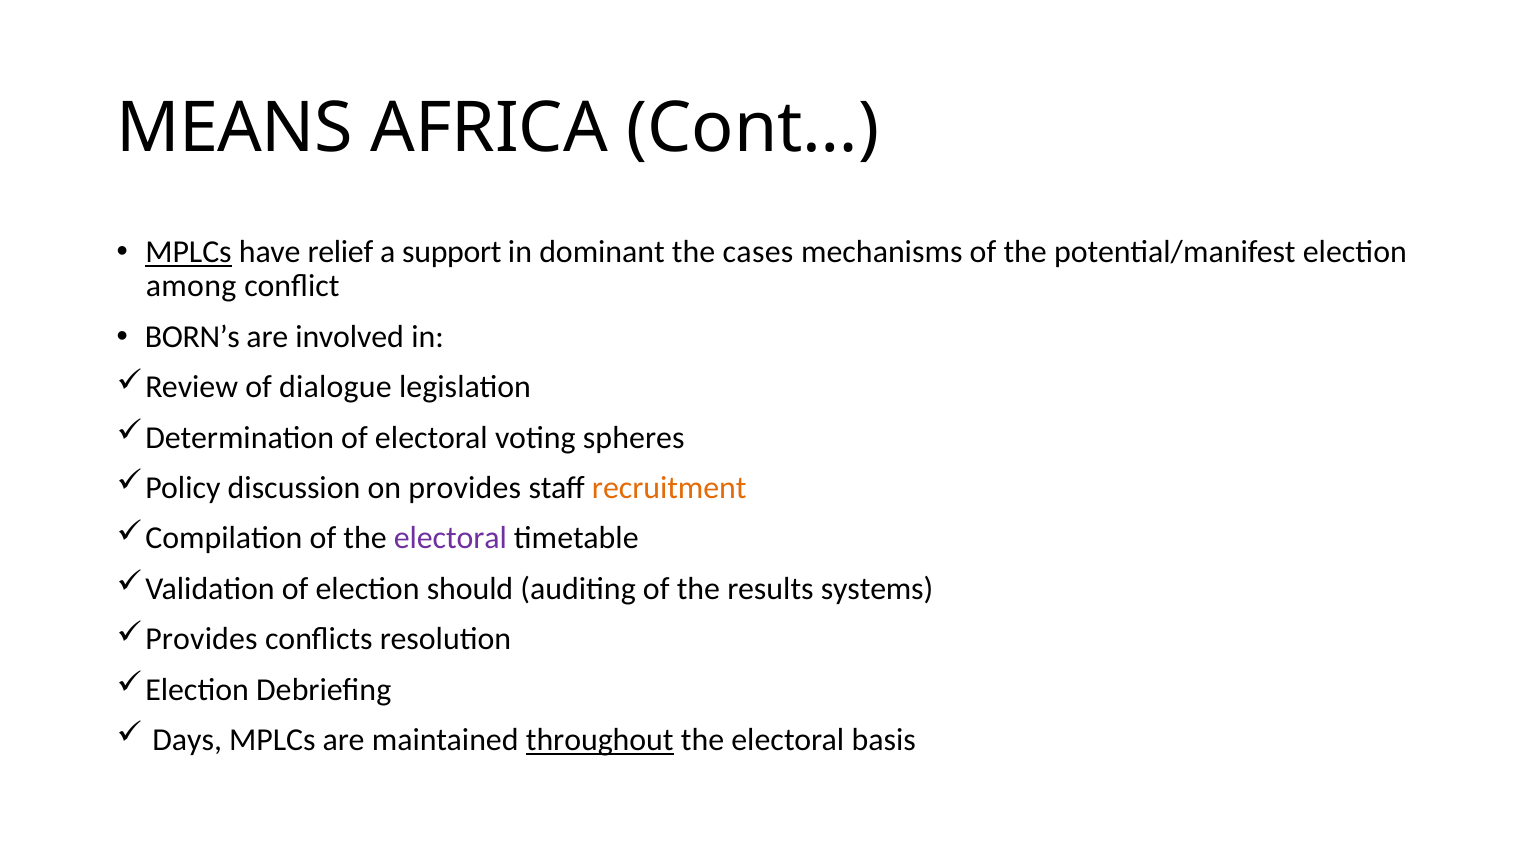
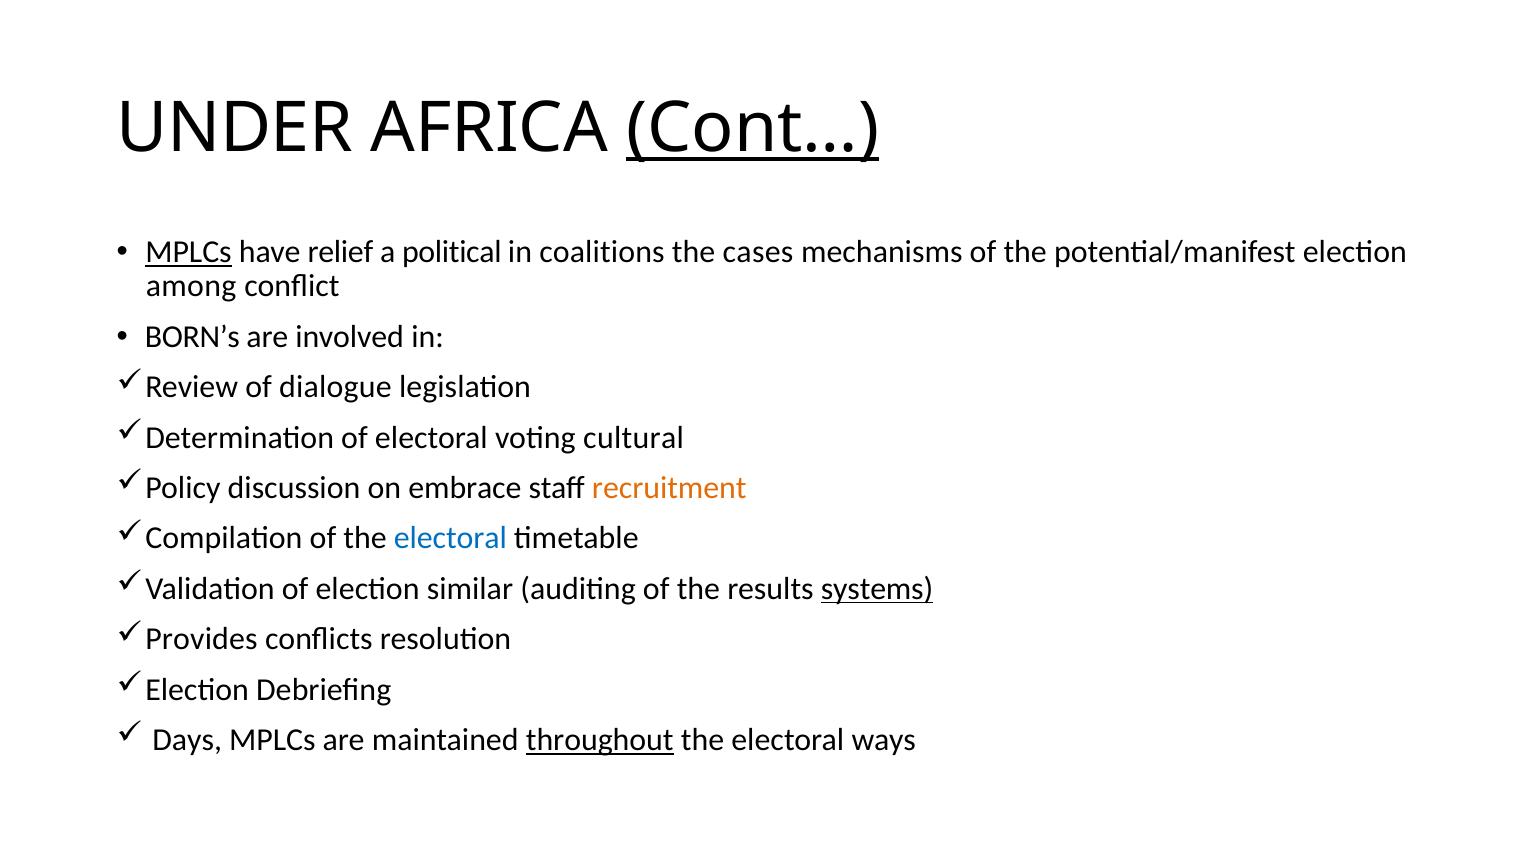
MEANS: MEANS -> UNDER (235, 129)
Cont… underline: none -> present (753, 129)
support: support -> political (452, 252)
dominant: dominant -> coalitions (602, 252)
spheres: spheres -> cultural (634, 437)
on provides: provides -> embrace (465, 488)
electoral colour: purple -> blue (450, 538)
should: should -> similar (470, 589)
systems underline: none -> present (877, 589)
basis: basis -> ways (884, 740)
